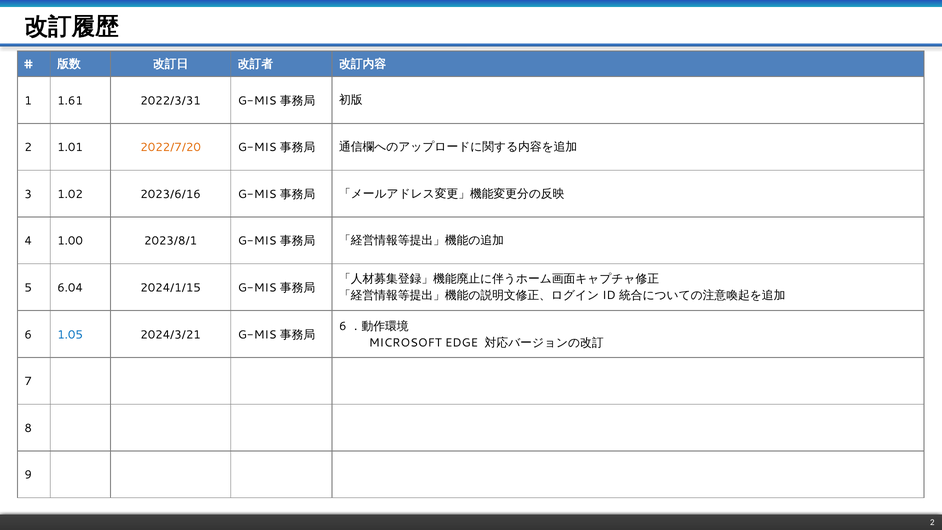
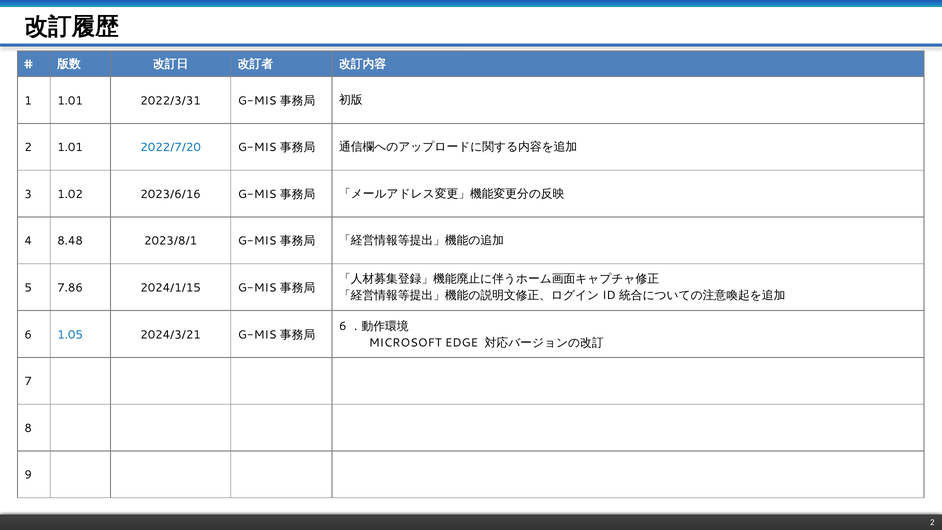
1 1.61: 1.61 -> 1.01 (70, 101)
2022/7/20 colour: orange -> blue (171, 147)
1.00: 1.00 -> 8.48 (70, 241)
6.04: 6.04 -> 7.86 (70, 288)
